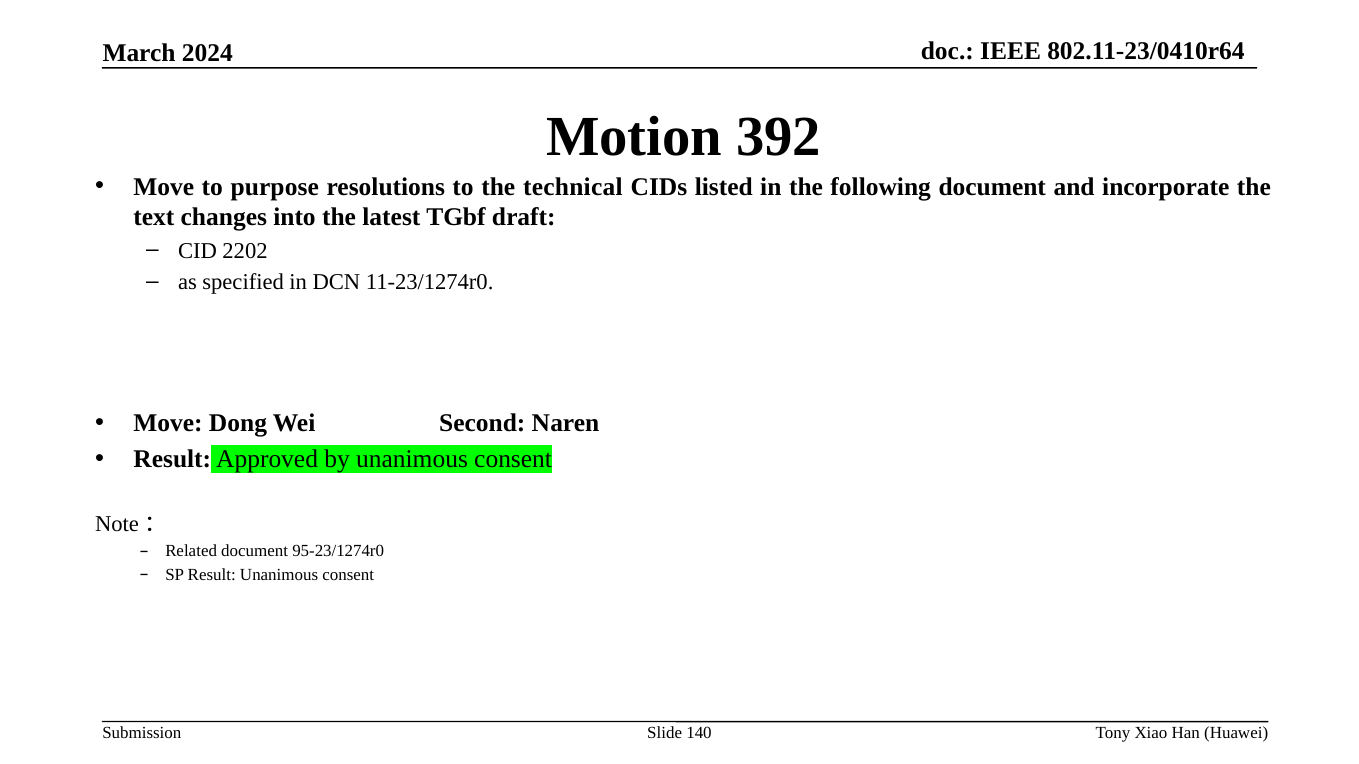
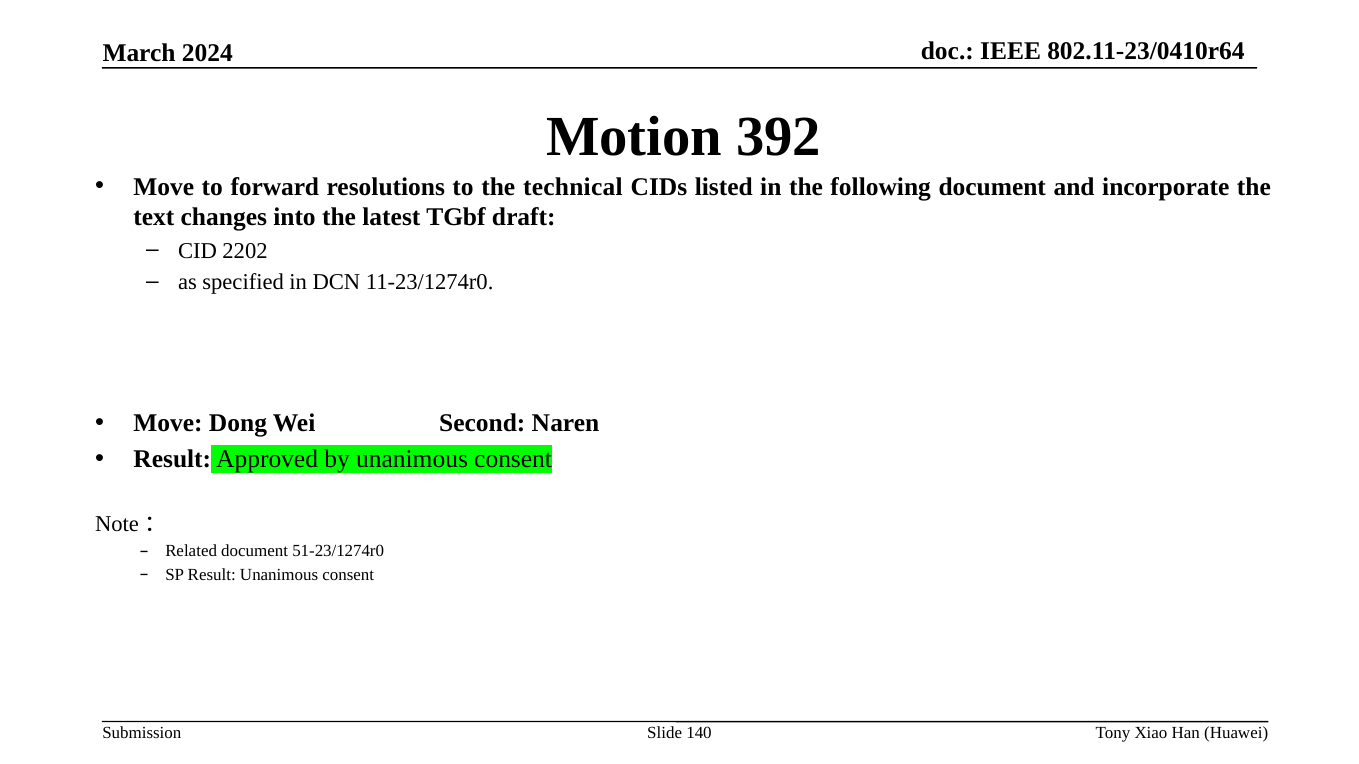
purpose: purpose -> forward (275, 187)
95-23/1274r0: 95-23/1274r0 -> 51-23/1274r0 (338, 551)
